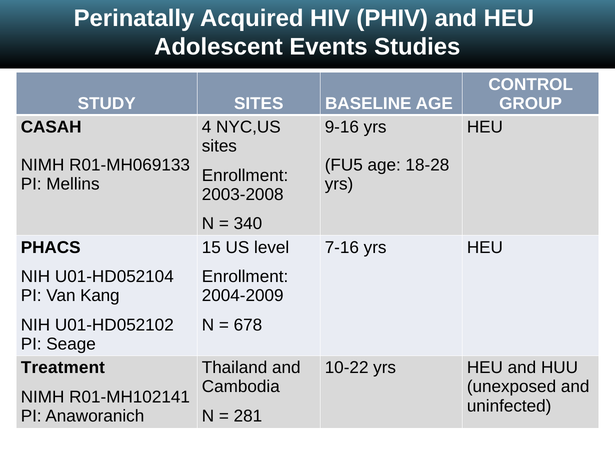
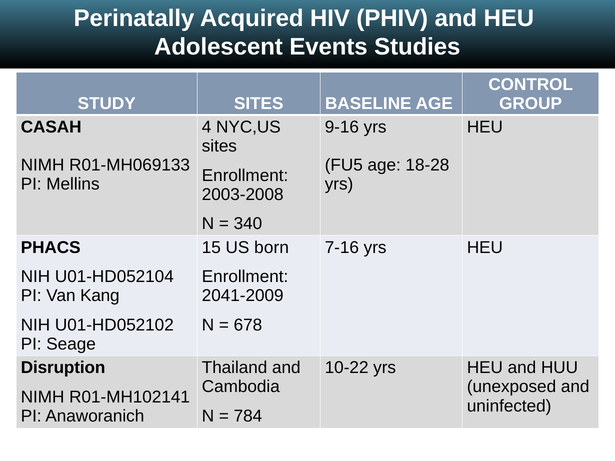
level: level -> born (272, 248)
2004-2009: 2004-2009 -> 2041-2009 (243, 296)
Treatment: Treatment -> Disruption (63, 368)
281: 281 -> 784 (248, 416)
